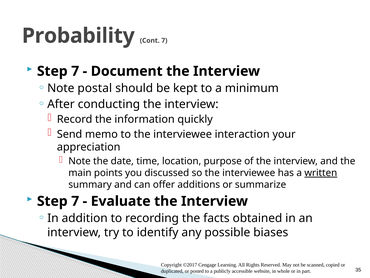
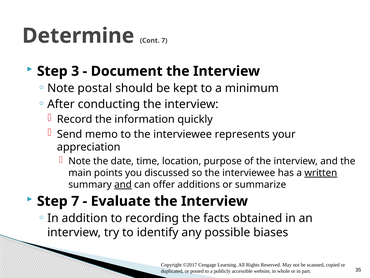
Probability: Probability -> Determine (78, 36)
7: 7 -> 3 (75, 71)
interaction: interaction -> represents (242, 134)
and underline: none -> present (123, 184)
